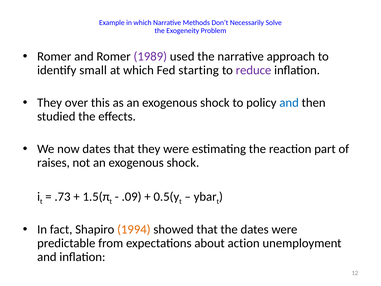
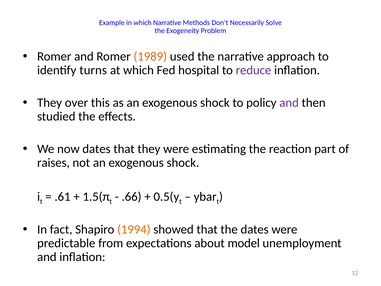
1989 colour: purple -> orange (150, 56)
small: small -> turns (93, 70)
starting: starting -> hospital (199, 70)
and colour: blue -> purple (289, 103)
.73: .73 -> .61 (63, 196)
.09: .09 -> .66 (132, 196)
action: action -> model (244, 243)
